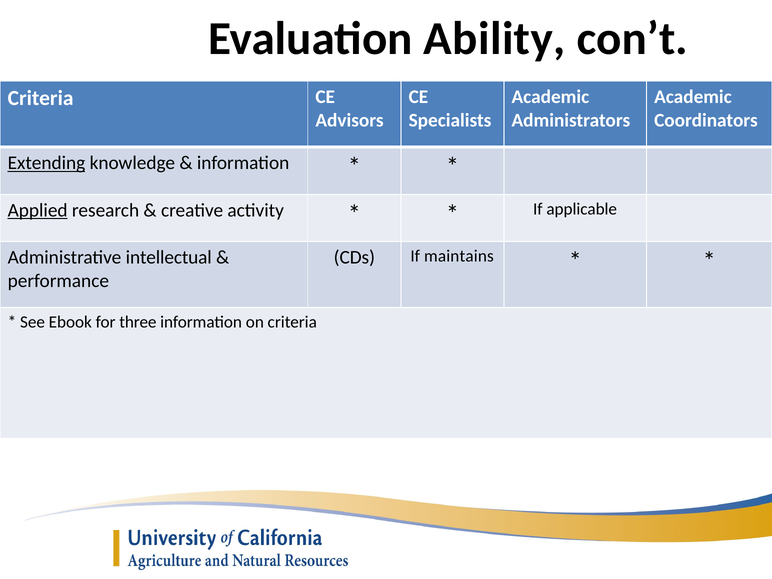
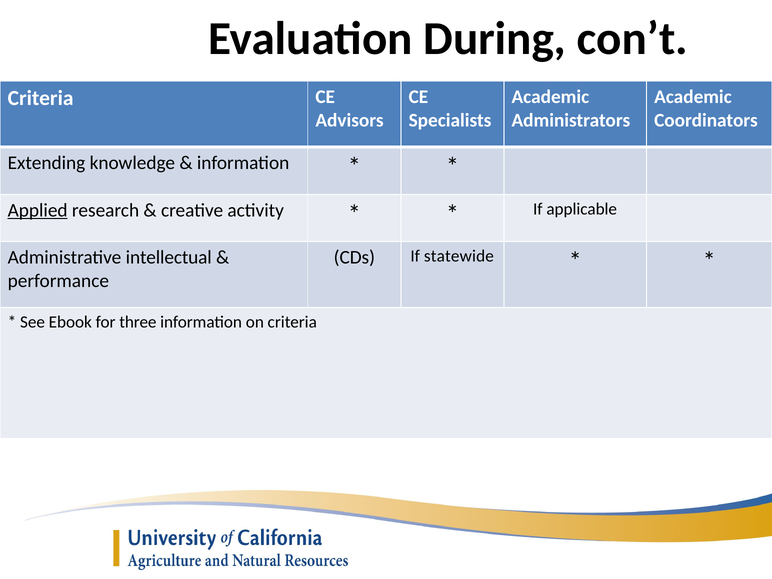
Ability: Ability -> During (495, 39)
Extending underline: present -> none (46, 163)
maintains: maintains -> statewide (459, 256)
